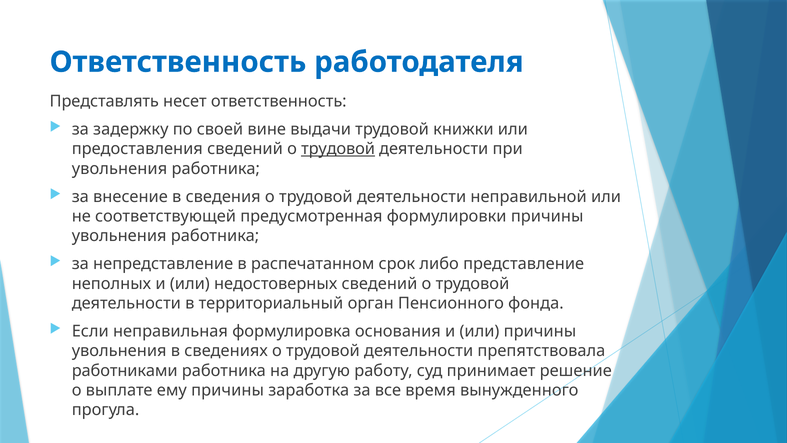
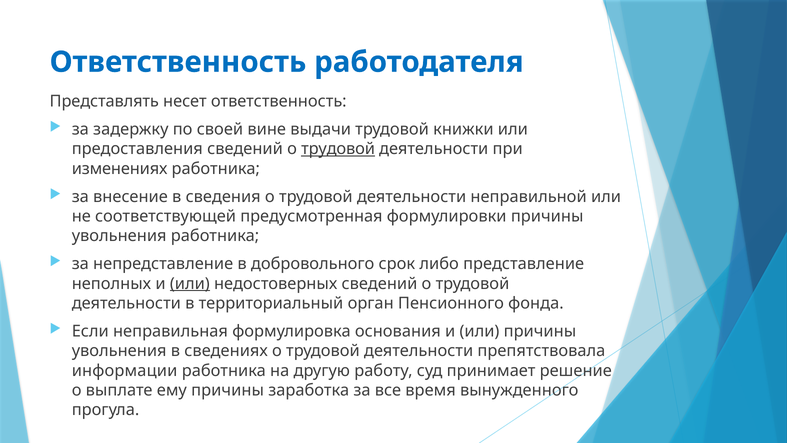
увольнения: увольнения -> изменениях (120, 169)
распечатанном: распечатанном -> добровольного (313, 264)
или underline: none -> present (190, 283)
работниками: работниками -> информации (125, 370)
